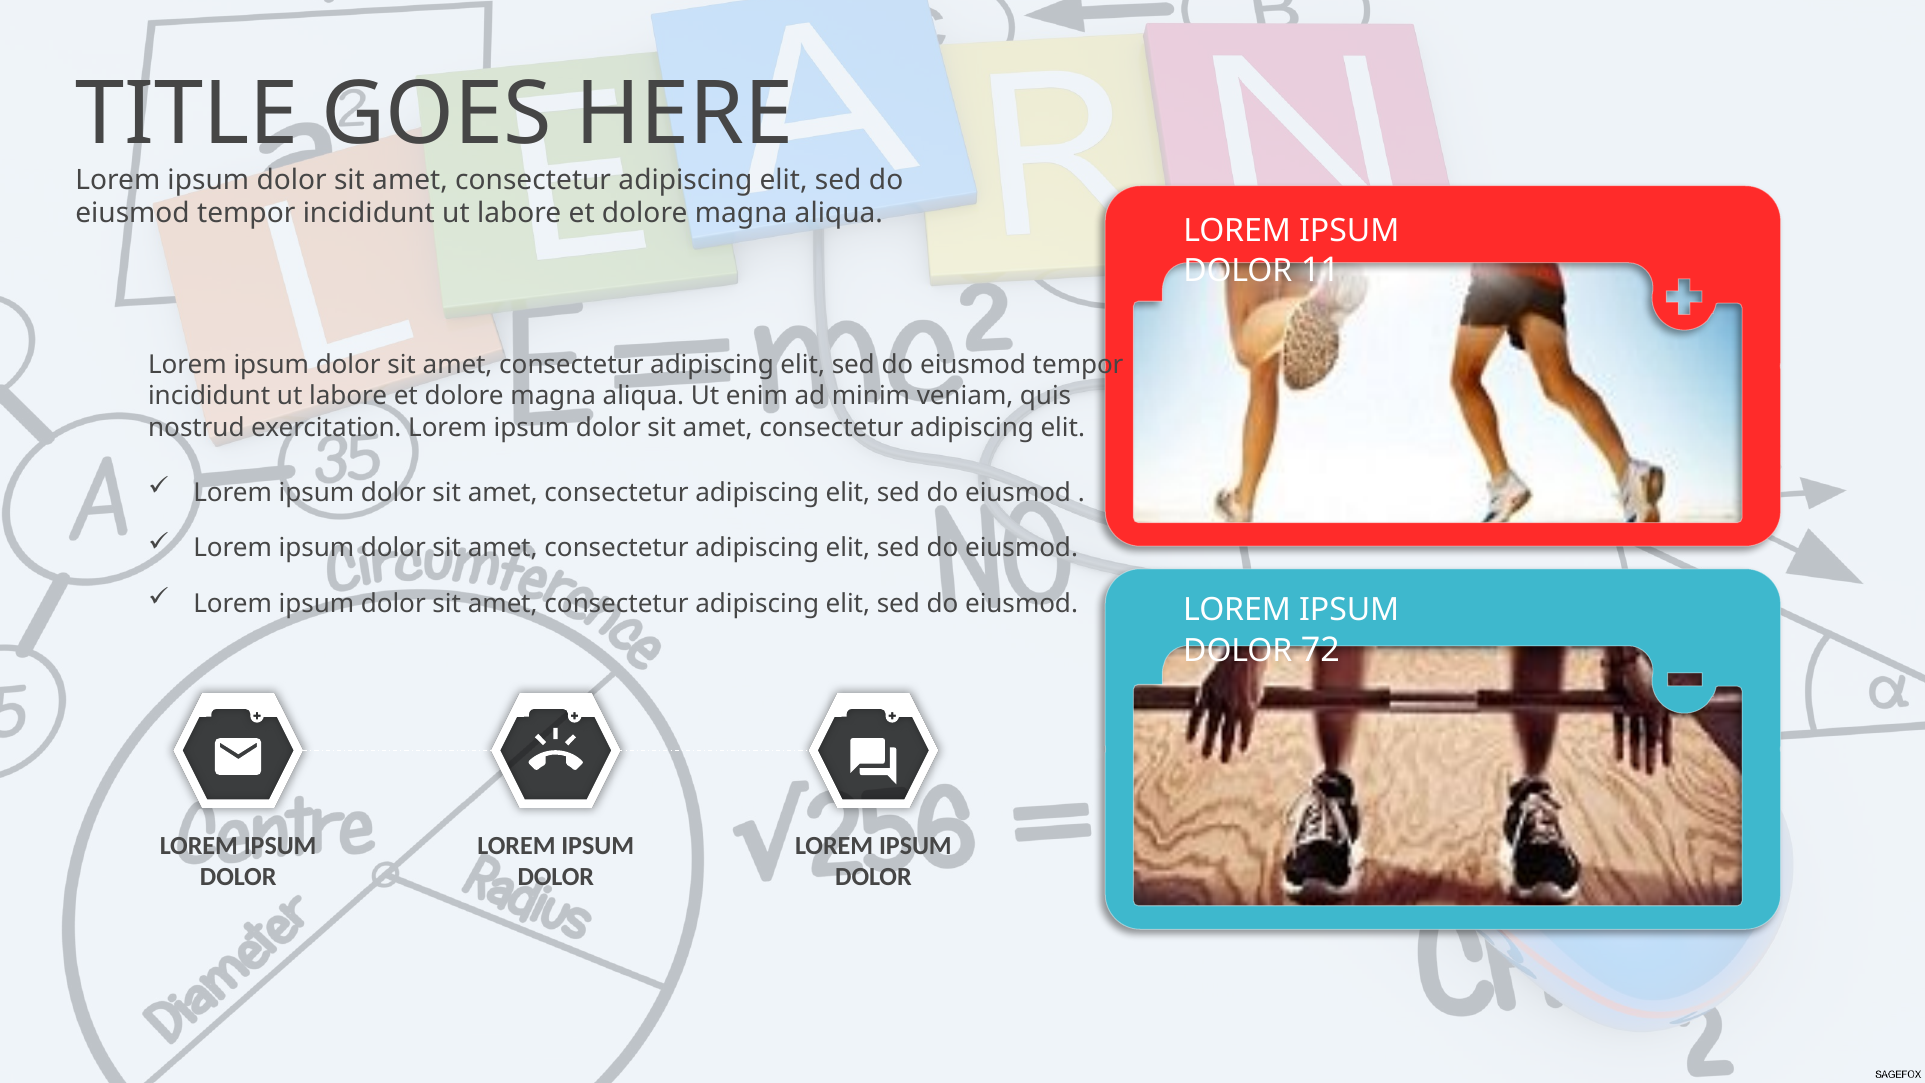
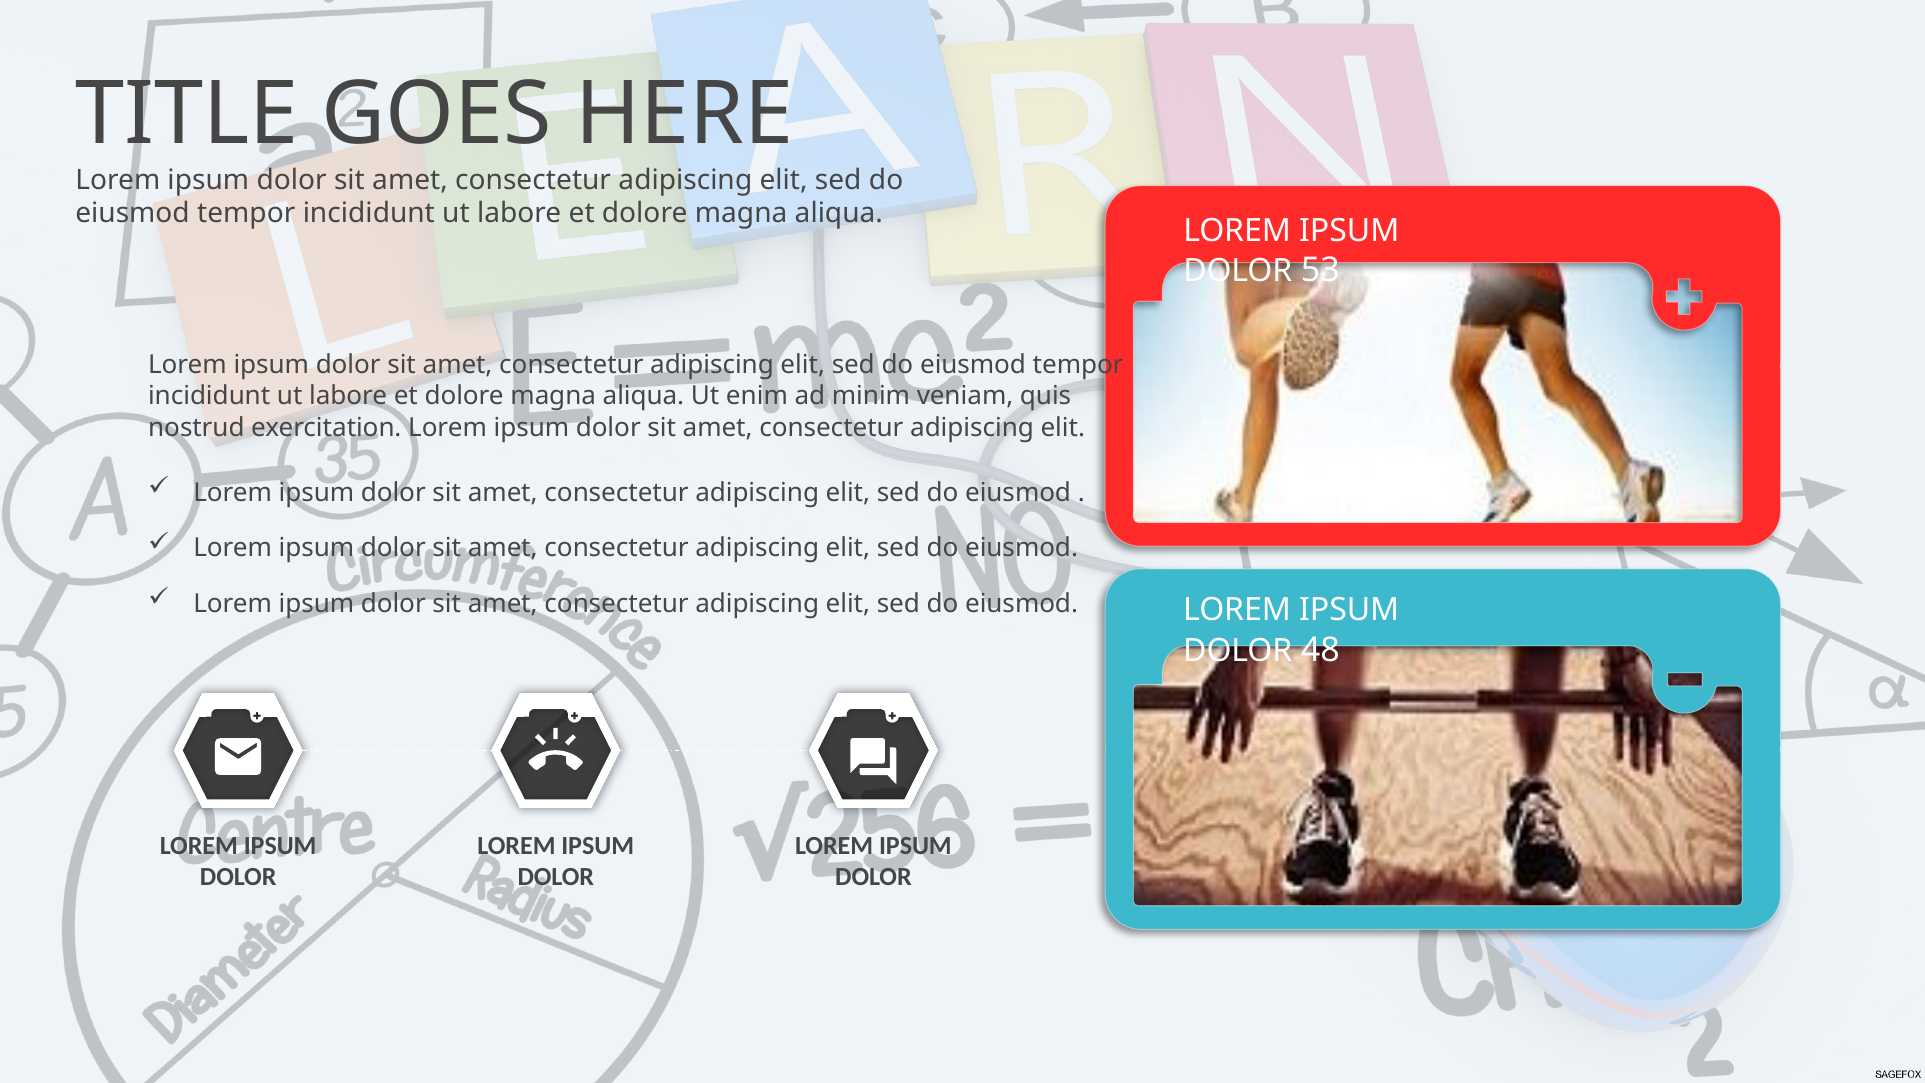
11: 11 -> 53 (1320, 270)
72: 72 -> 48 (1320, 650)
